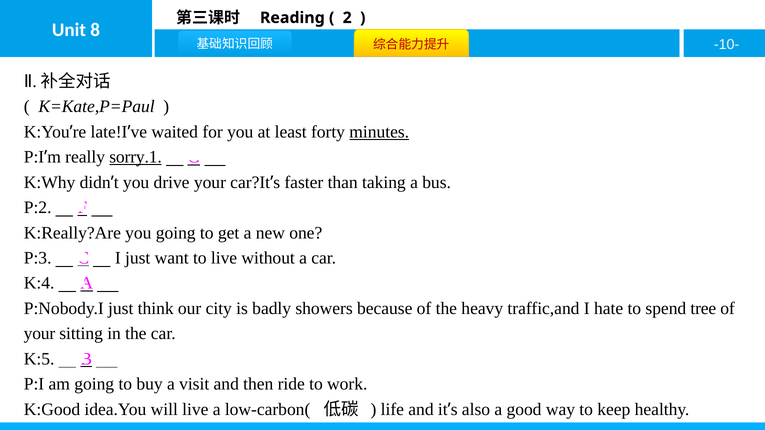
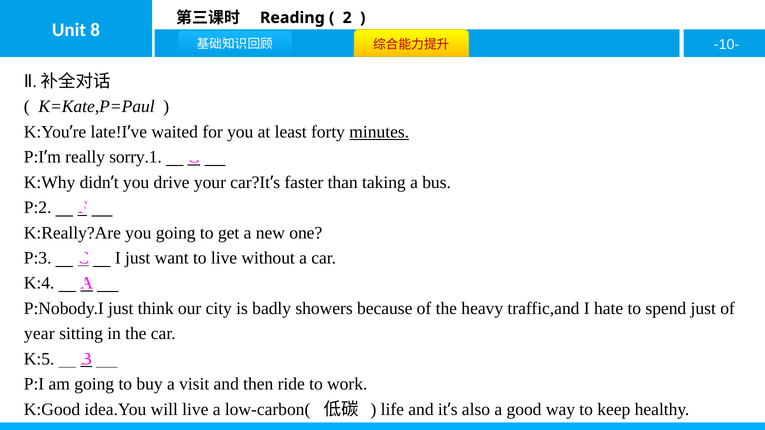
sorry.1 underline: present -> none (136, 157)
spend tree: tree -> just (703, 309)
your: your -> year (39, 334)
